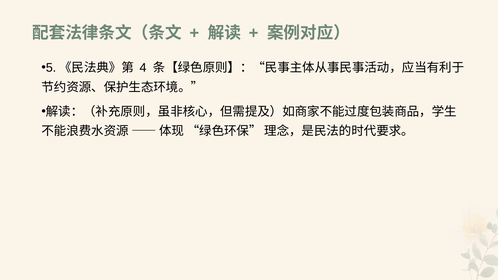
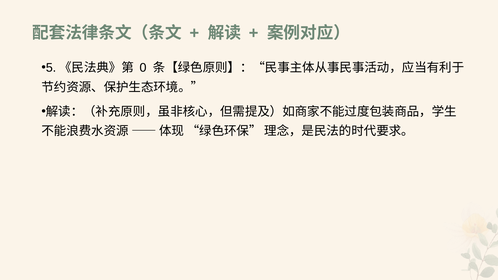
4: 4 -> 0 (143, 68)
